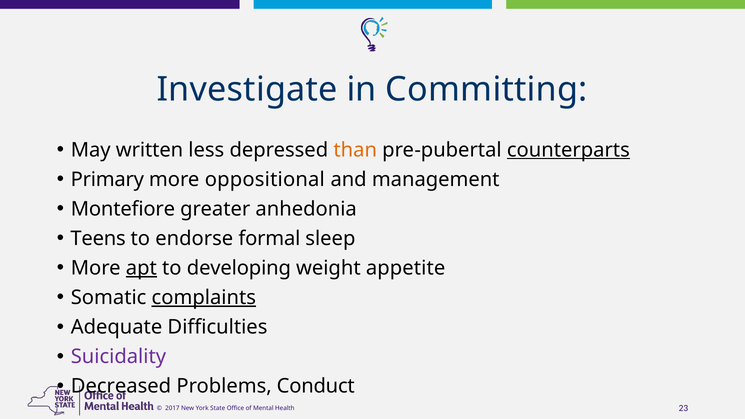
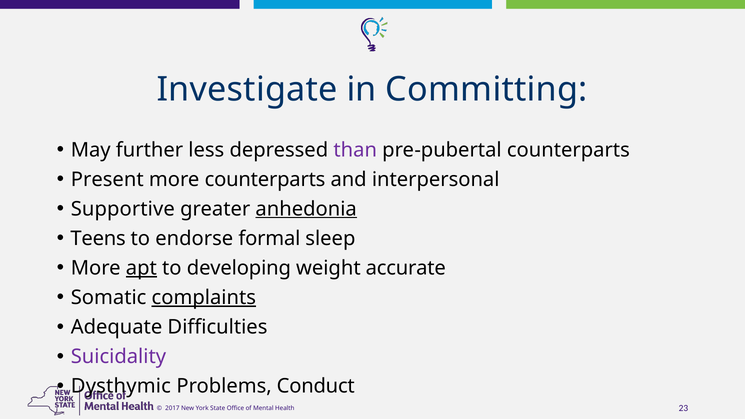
written: written -> further (149, 150)
than colour: orange -> purple (355, 150)
counterparts underline: present -> none (568, 150)
Primary: Primary -> Present (107, 179)
more oppositional: oppositional -> counterparts (265, 179)
management: management -> interpersonal (436, 179)
Montefiore: Montefiore -> Supportive (123, 209)
anhedonia underline: none -> present (306, 209)
appetite: appetite -> accurate (406, 268)
Decreased: Decreased -> Dysthymic (121, 386)
